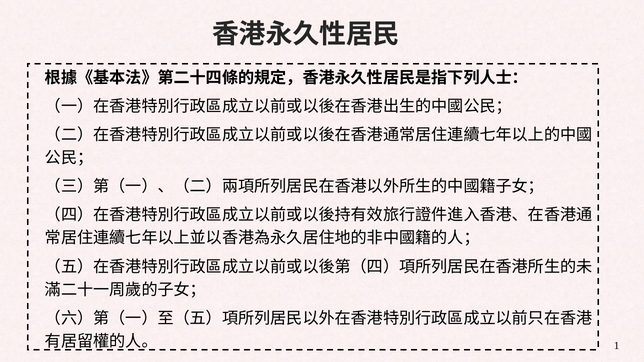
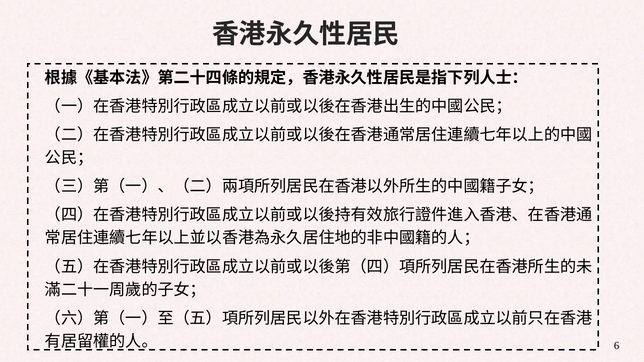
1: 1 -> 6 (617, 346)
